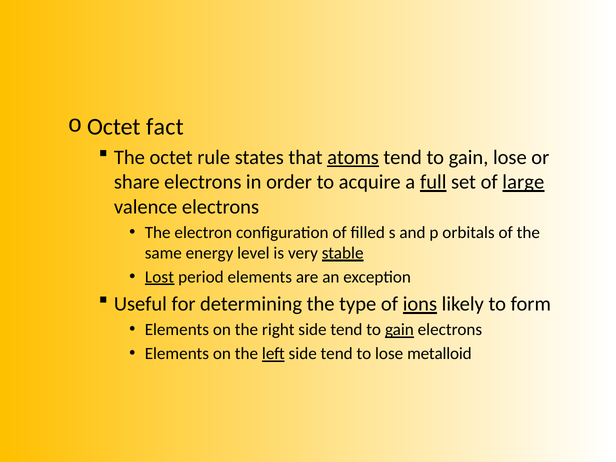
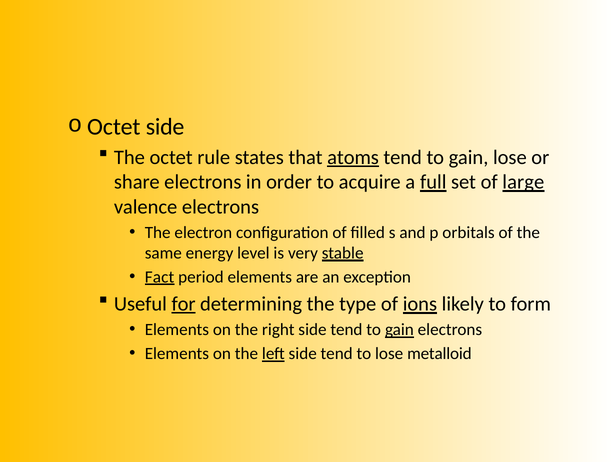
Octet fact: fact -> side (165, 127)
Lost: Lost -> Fact (159, 277)
for underline: none -> present (184, 304)
